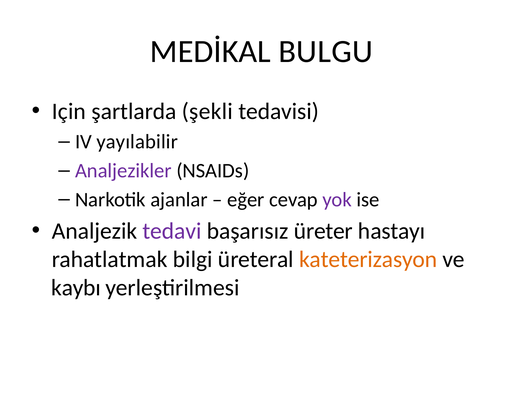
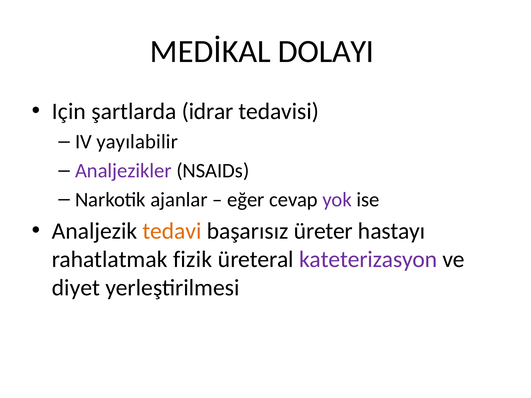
BULGU: BULGU -> DOLAYI (326, 51)
şekli: şekli -> idrar (208, 111)
tedavi colour: purple -> orange (172, 231)
bilgi: bilgi -> fizik (193, 260)
kateterizasyon colour: orange -> purple (368, 260)
kaybı: kaybı -> diyet (76, 288)
